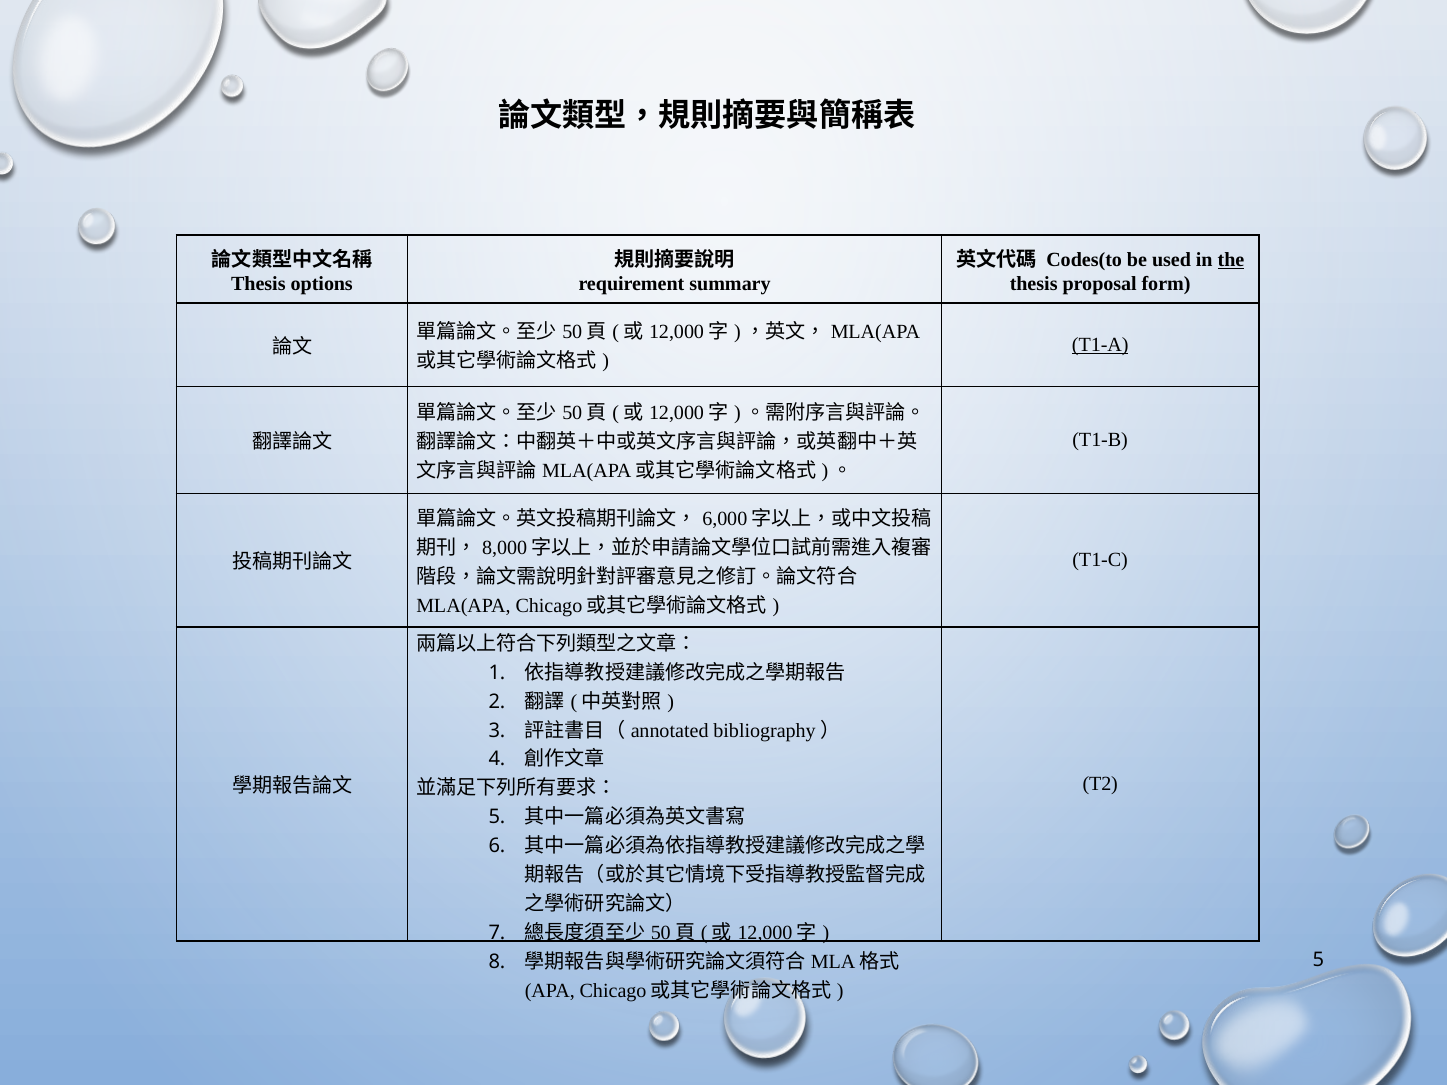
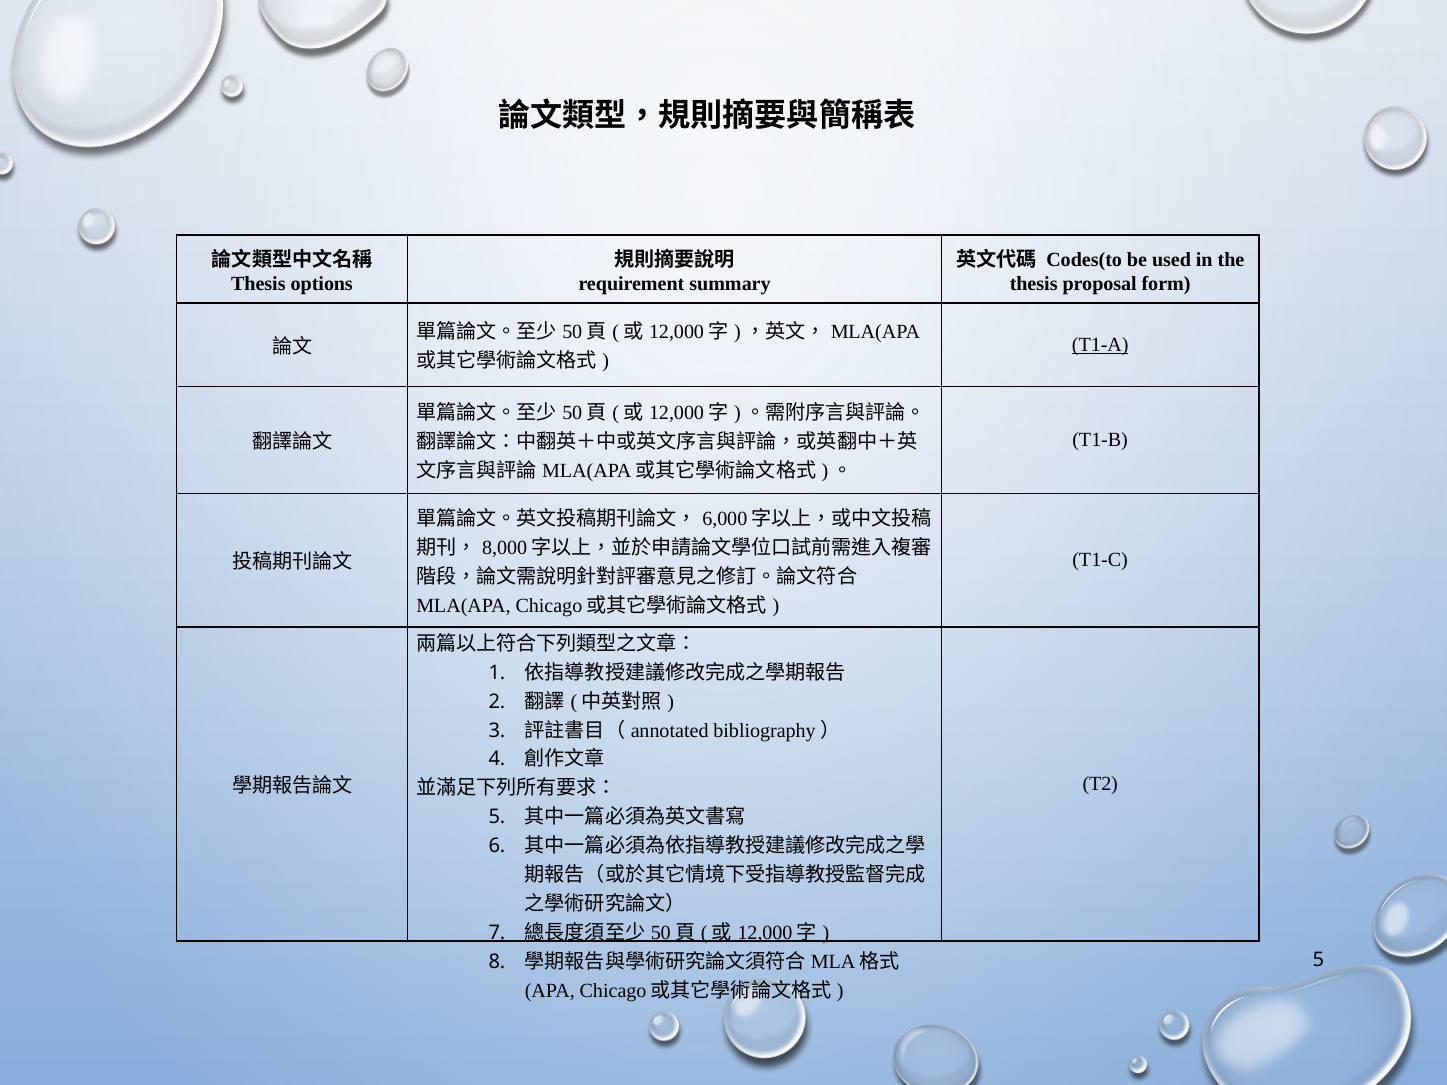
the underline: present -> none (1231, 260)
